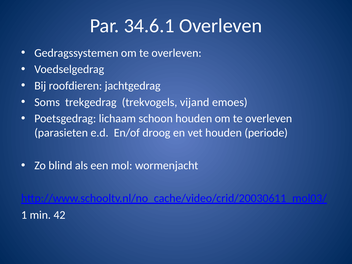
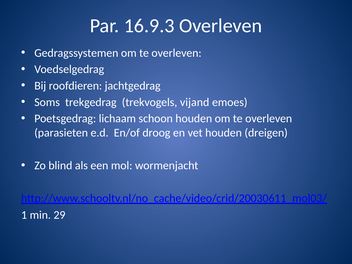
34.6.1: 34.6.1 -> 16.9.3 (149, 26)
periode: periode -> dreigen (266, 133)
42: 42 -> 29 (59, 215)
